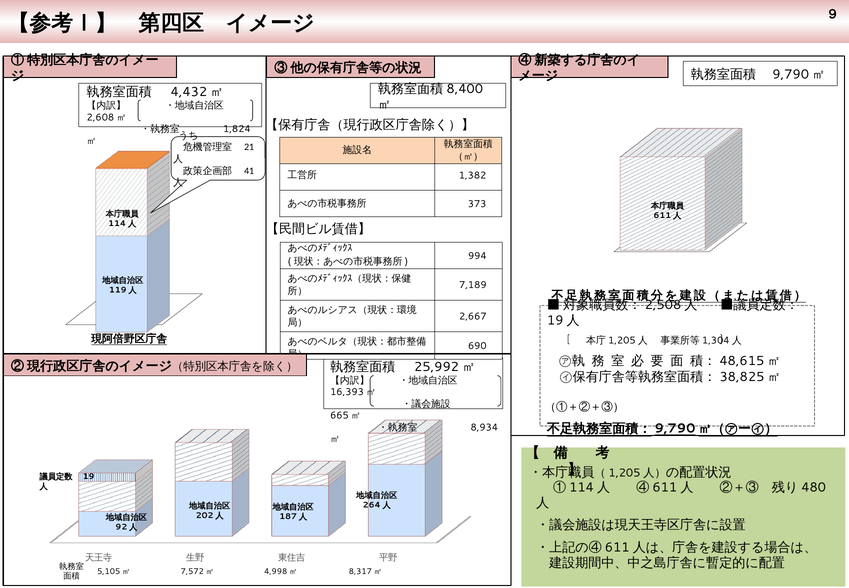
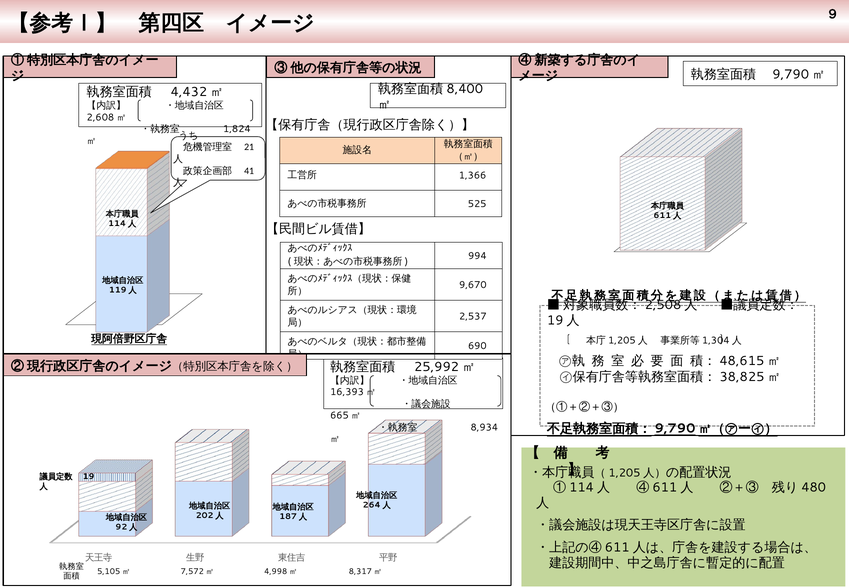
1,382: 1,382 -> 1,366 (473, 176)
373: 373 -> 525 (477, 204)
7,189: 7,189 -> 9,670 (473, 285)
2,667: 2,667 -> 2,537 (473, 316)
